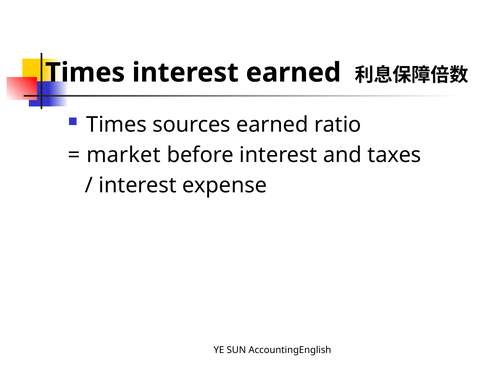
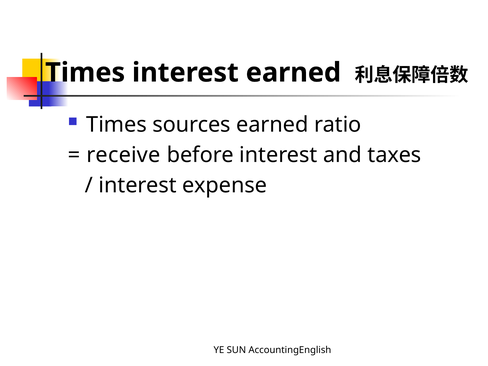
market: market -> receive (123, 155)
